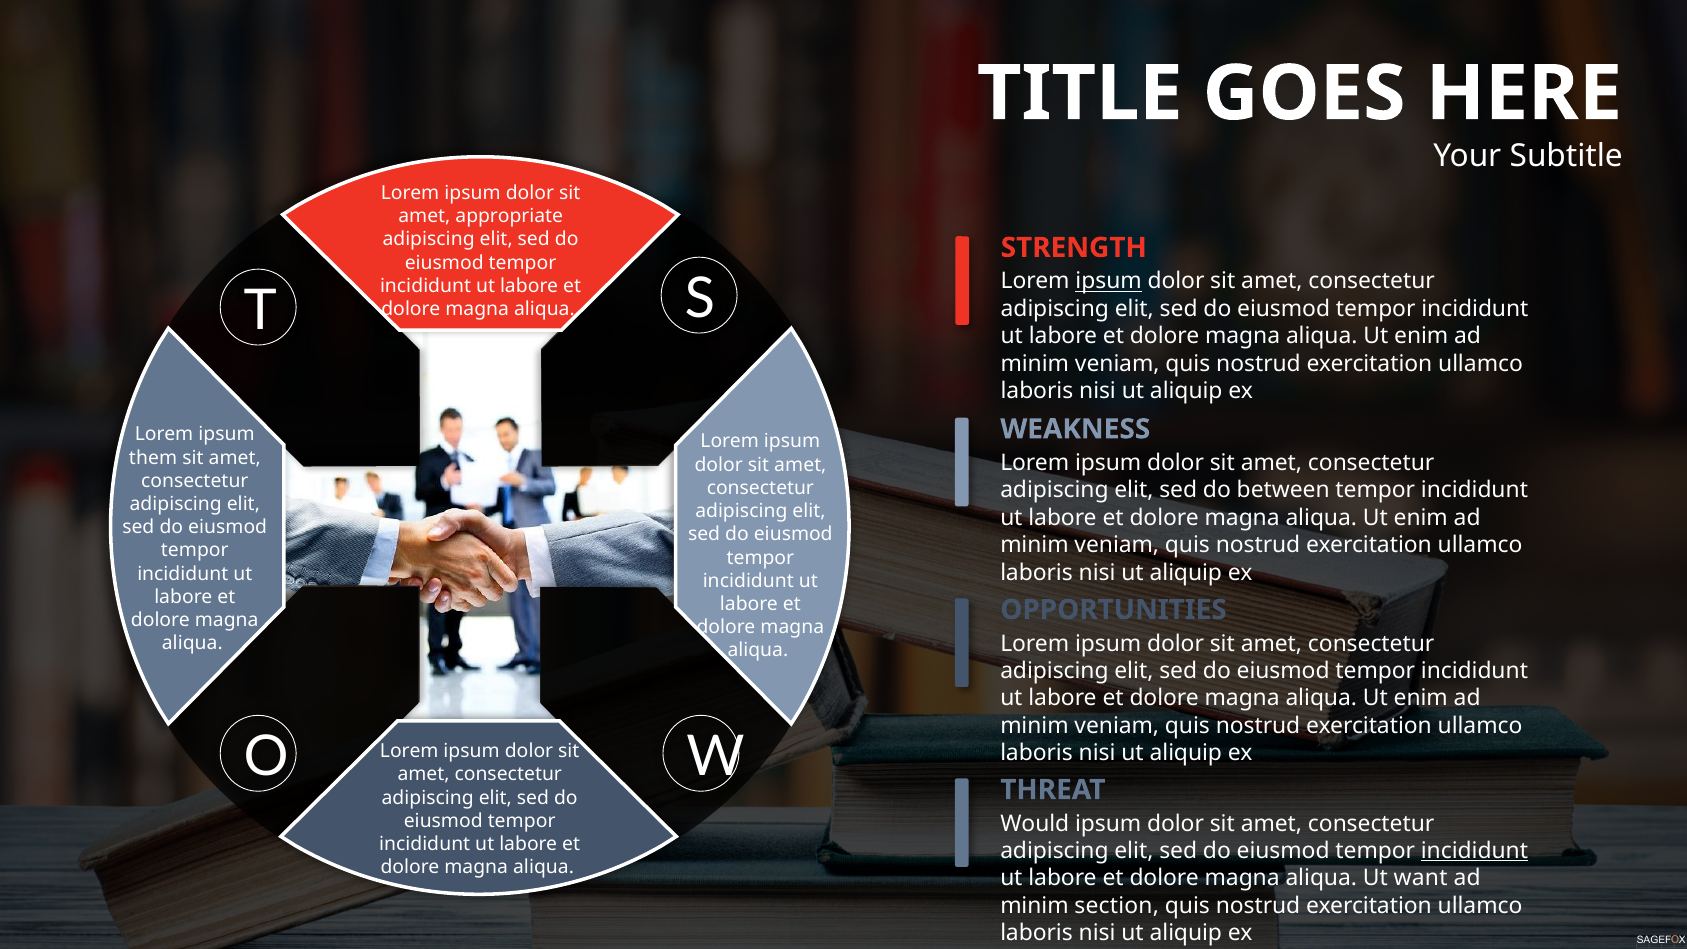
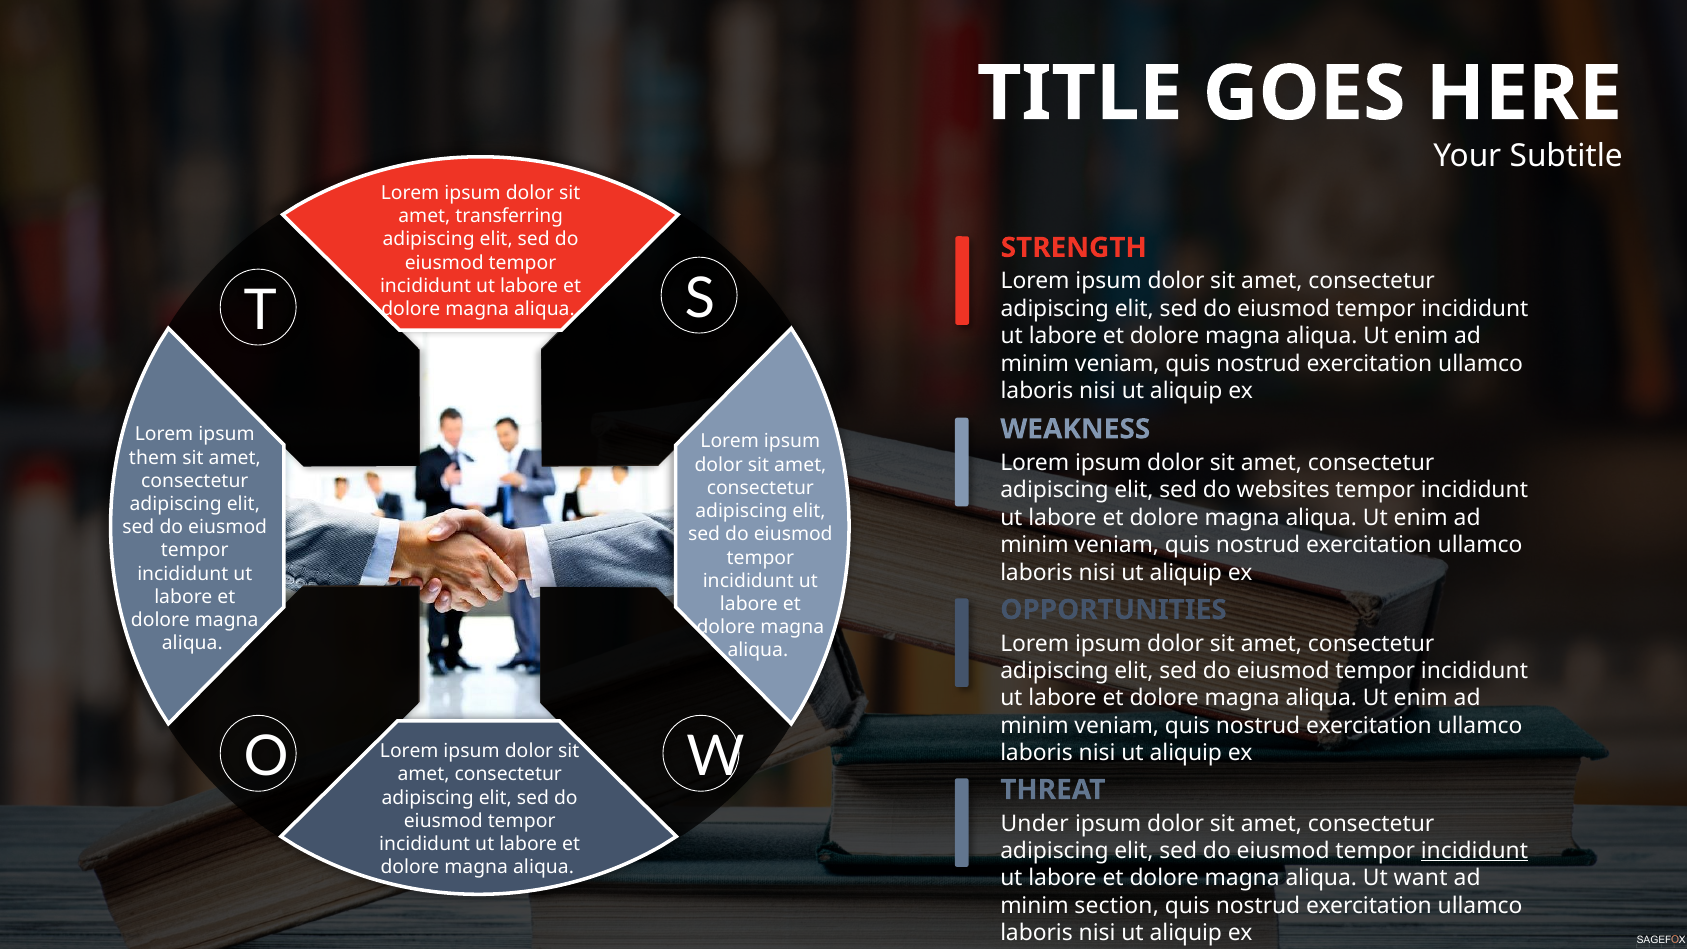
appropriate: appropriate -> transferring (509, 216)
ipsum underline: present -> none (1109, 281)
between: between -> websites (1283, 490)
Would: Would -> Under (1035, 823)
